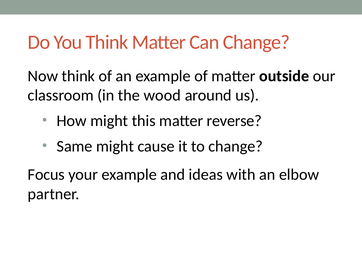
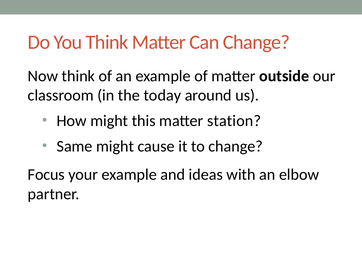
wood: wood -> today (162, 95)
reverse: reverse -> station (234, 121)
